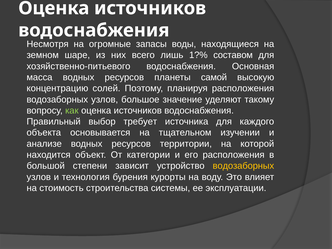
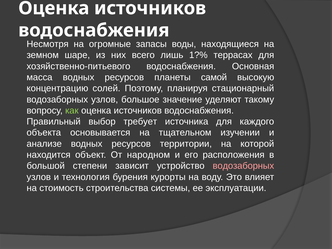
составом: составом -> террасах (233, 55)
планируя расположения: расположения -> стационарный (243, 88)
категории: категории -> народном (148, 155)
водозаборных colour: yellow -> pink (243, 166)
